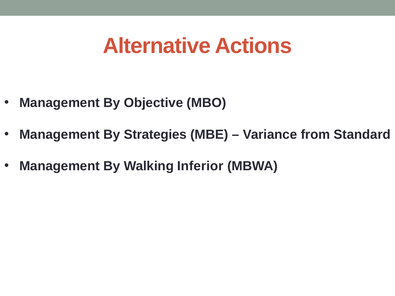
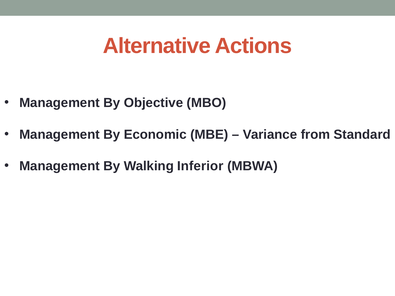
Strategies: Strategies -> Economic (155, 135)
